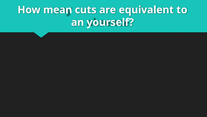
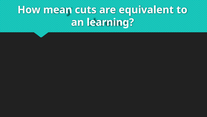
yourself: yourself -> learning (110, 22)
